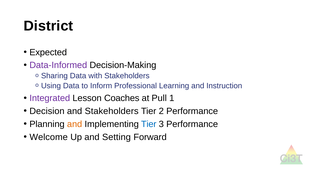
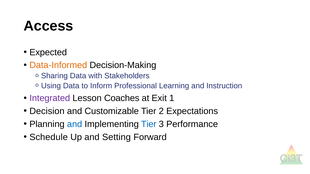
District: District -> Access (48, 26)
Data-Informed colour: purple -> orange (58, 65)
Pull: Pull -> Exit (159, 98)
and Stakeholders: Stakeholders -> Customizable (112, 111)
2 Performance: Performance -> Expectations (192, 111)
and colour: orange -> blue (75, 124)
Welcome: Welcome -> Schedule (49, 137)
